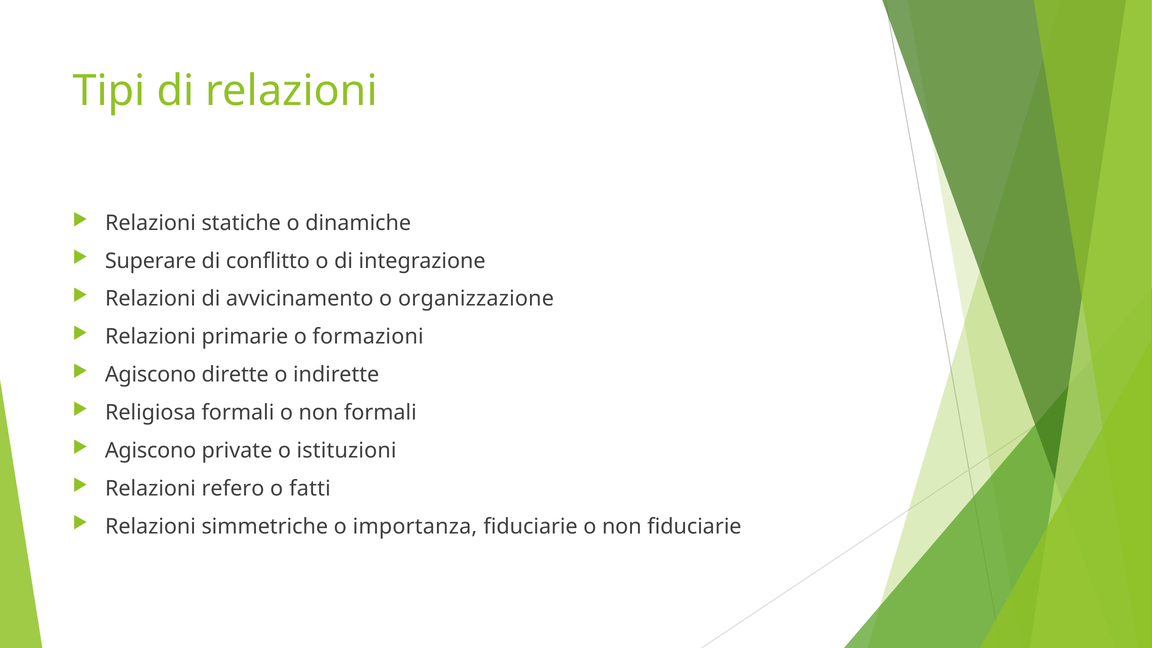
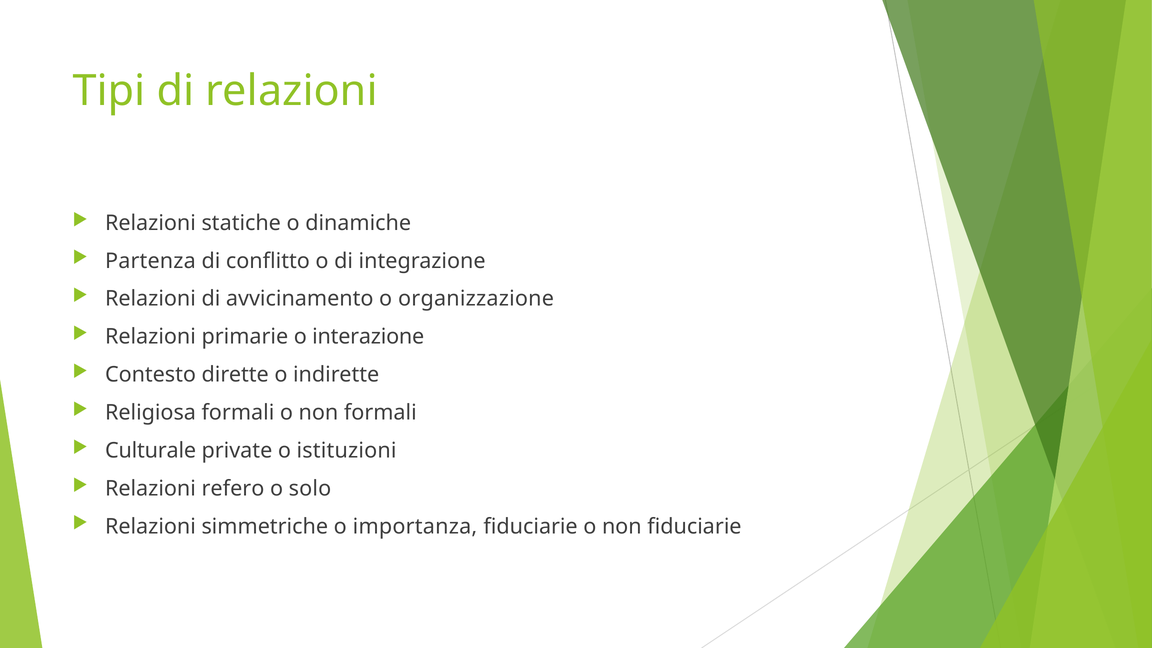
Superare: Superare -> Partenza (150, 261)
formazioni: formazioni -> interazione (368, 337)
Agiscono: Agiscono -> Contesto (150, 375)
Agiscono: Agiscono -> Culturale (151, 451)
fatti: fatti -> solo (310, 488)
